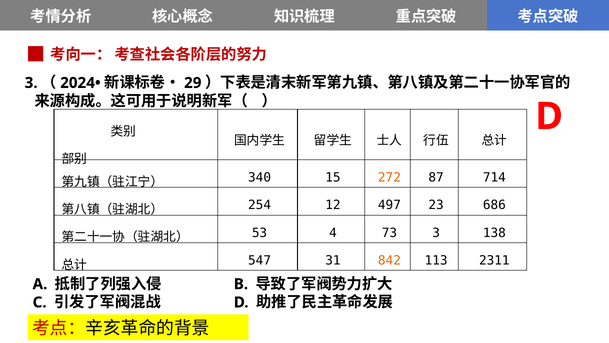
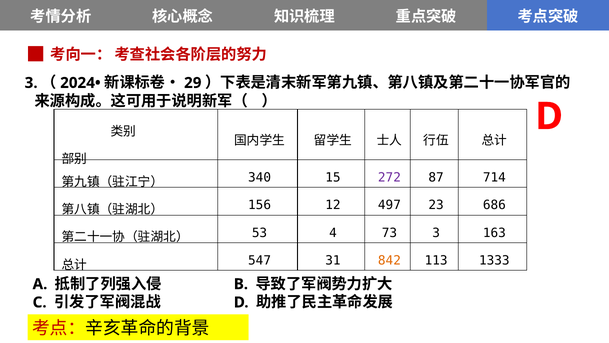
272 colour: orange -> purple (389, 177)
254: 254 -> 156 (260, 205)
138: 138 -> 163 (494, 233)
2311: 2311 -> 1333 (494, 260)
